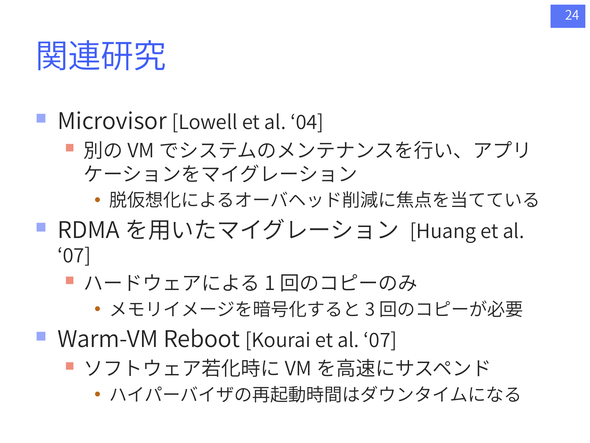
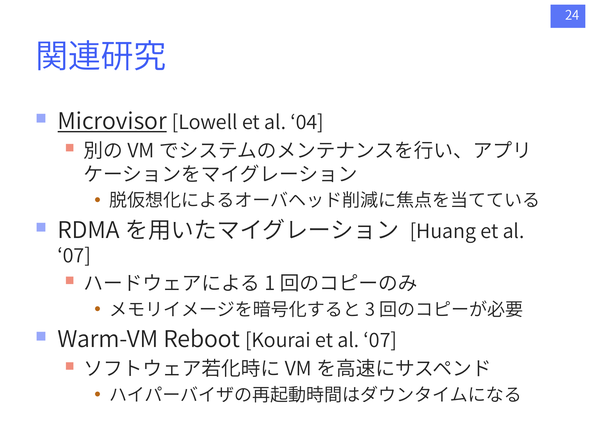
Microvisor underline: none -> present (112, 122)
